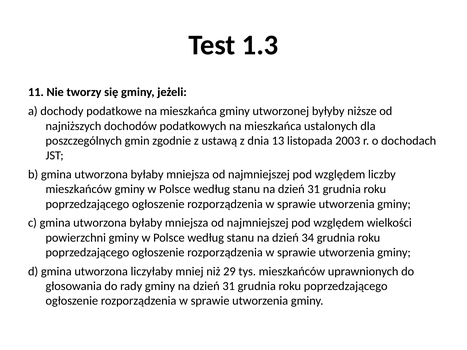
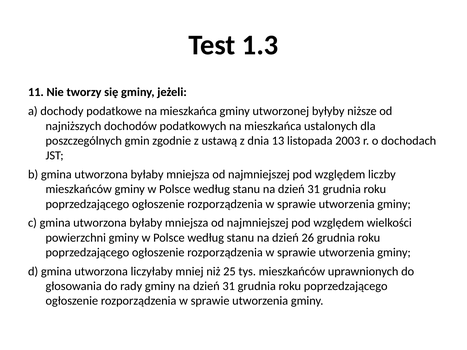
34: 34 -> 26 (308, 238)
29: 29 -> 25 (229, 272)
